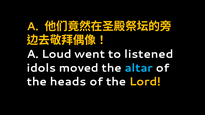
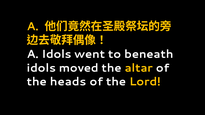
A Loud: Loud -> Idols (57, 54)
listened: listened -> beneath (149, 54)
altar colour: light blue -> yellow (139, 68)
